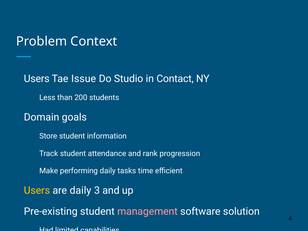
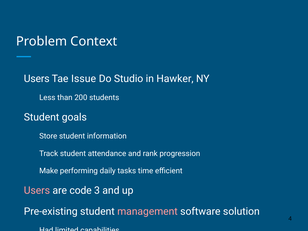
Contact: Contact -> Hawker (175, 79)
Domain: Domain -> Student (42, 117)
Users colour: yellow -> pink (37, 191)
are daily: daily -> code (81, 191)
